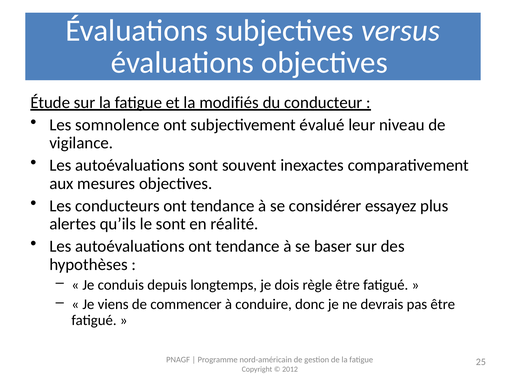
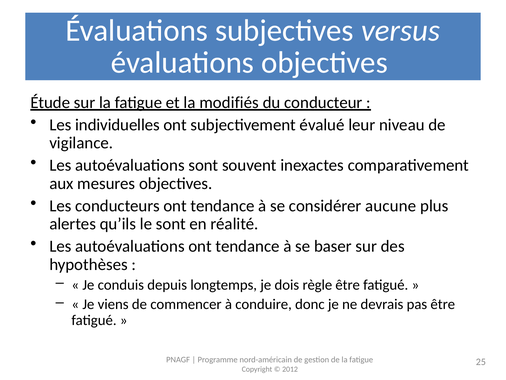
somnolence: somnolence -> individuelles (117, 125)
essayez: essayez -> aucune (391, 206)
